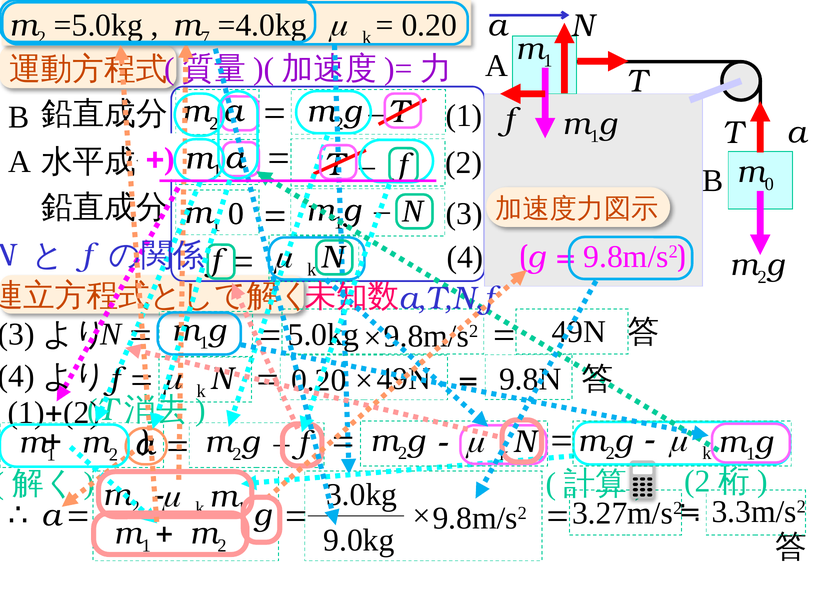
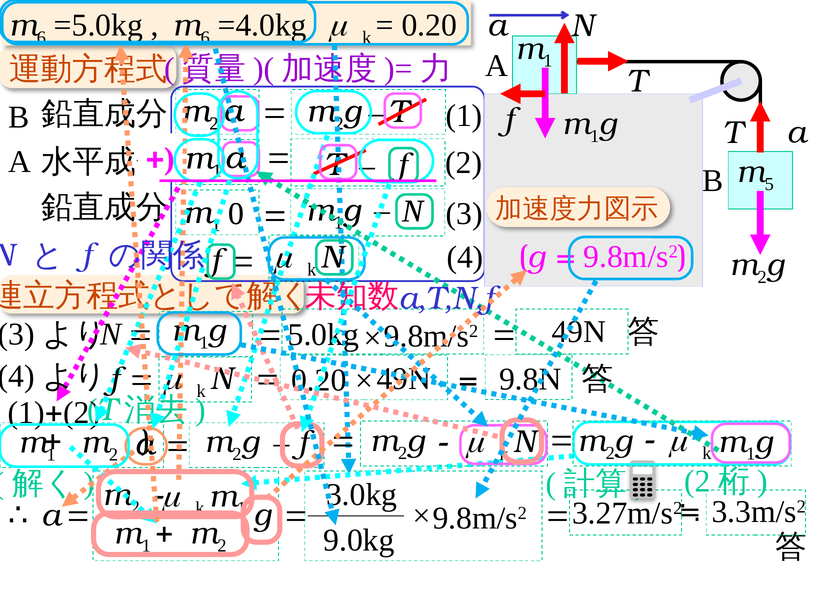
2: 2 -> 6 (41, 38)
7: 7 -> 6 (205, 38)
m 0: 0 -> 5 (769, 184)
